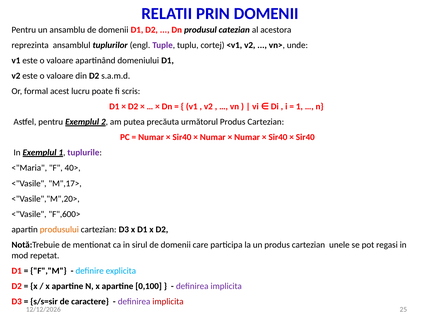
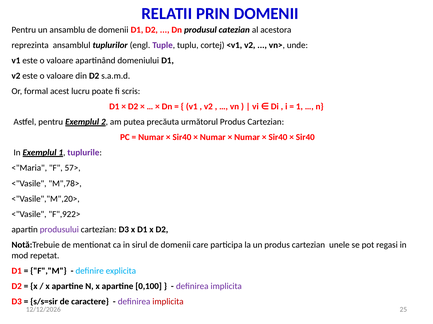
40>: 40> -> 57> (73, 168)
M",17>: M",17> -> M",78> (65, 184)
F",600>: F",600> -> F",922> (64, 215)
produsului colour: orange -> purple (59, 230)
